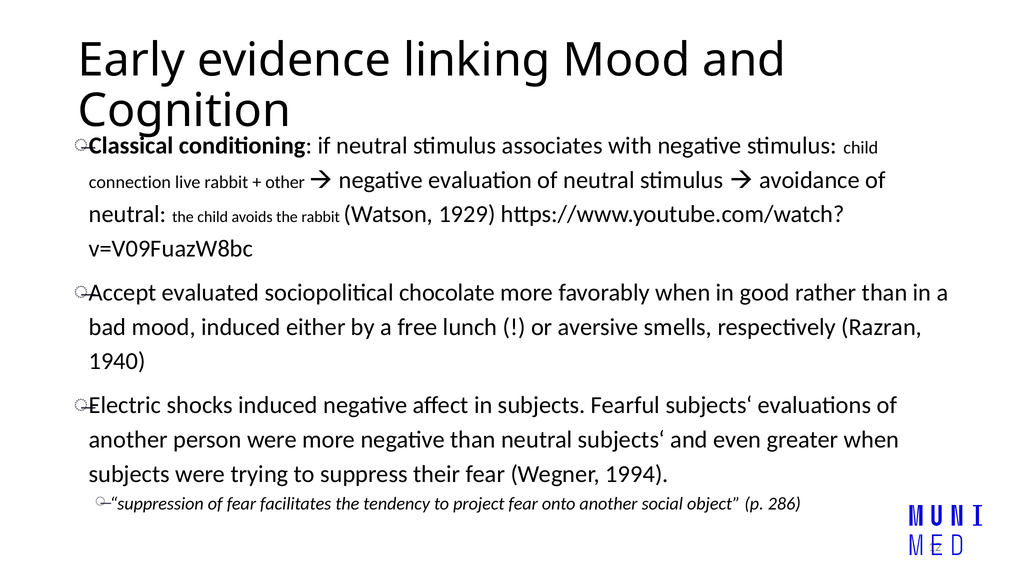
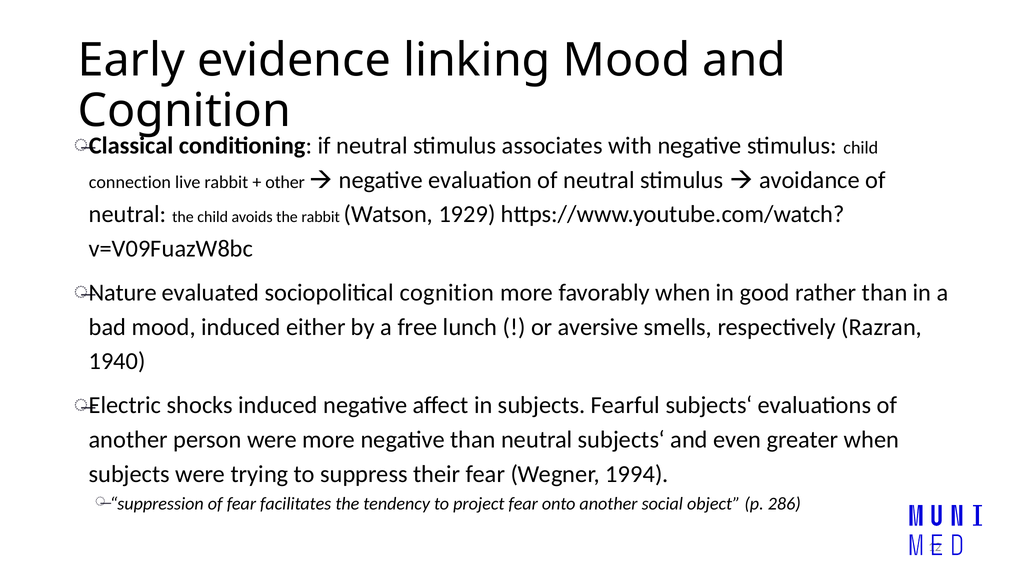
Accept: Accept -> Nature (123, 293)
sociopolitical chocolate: chocolate -> cognition (447, 293)
